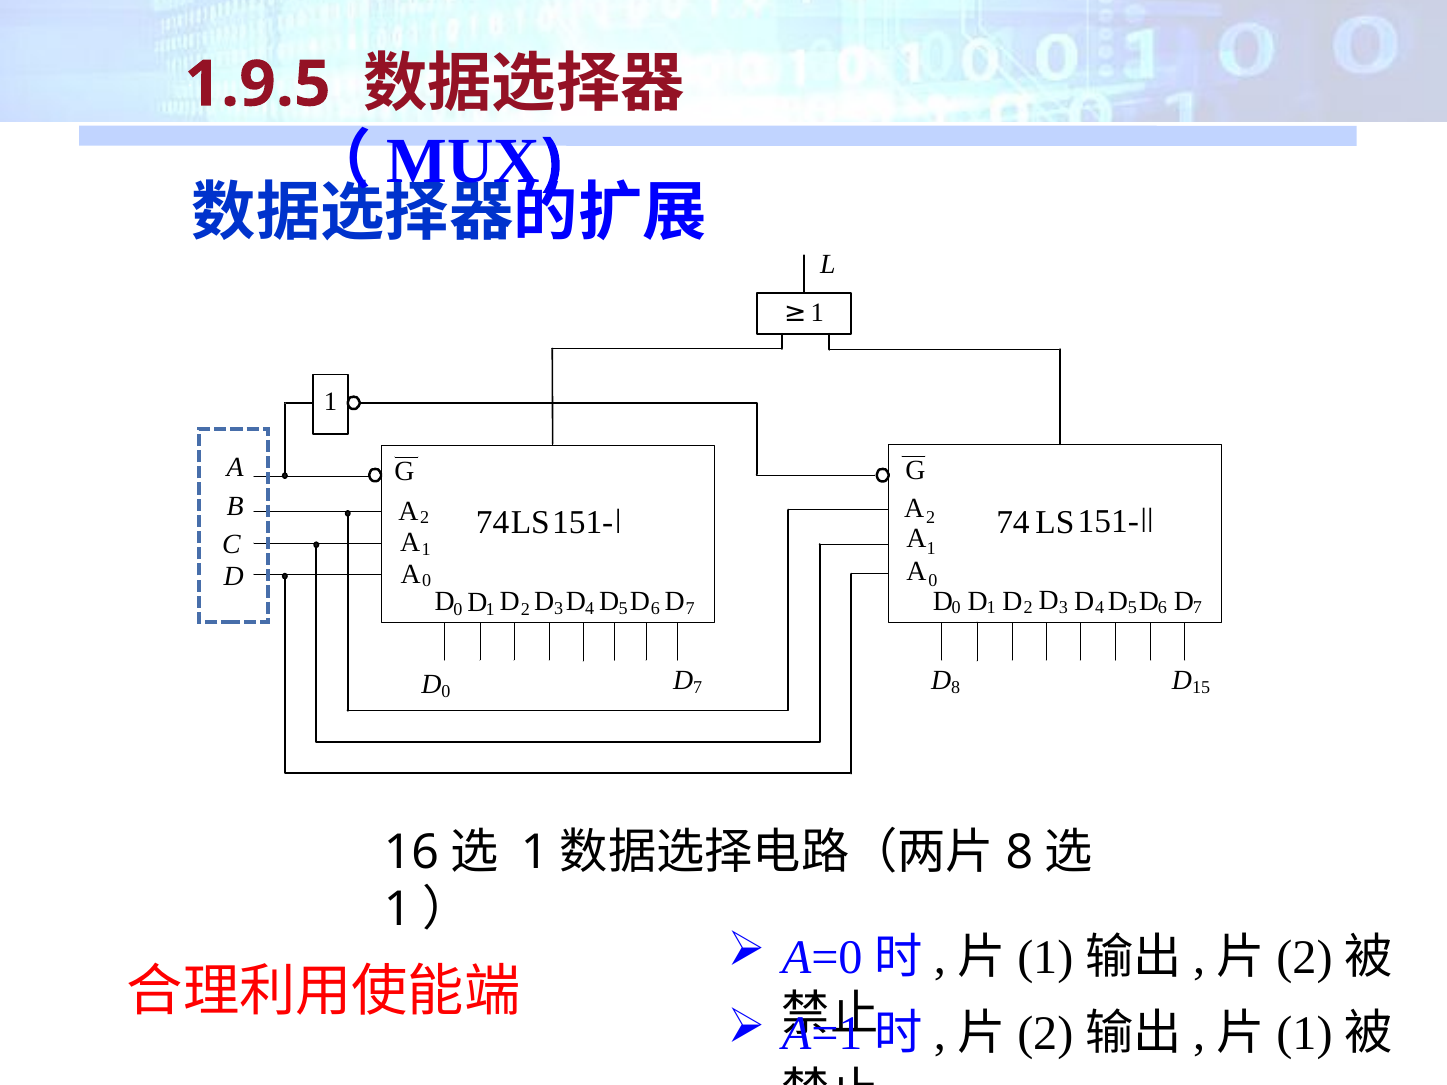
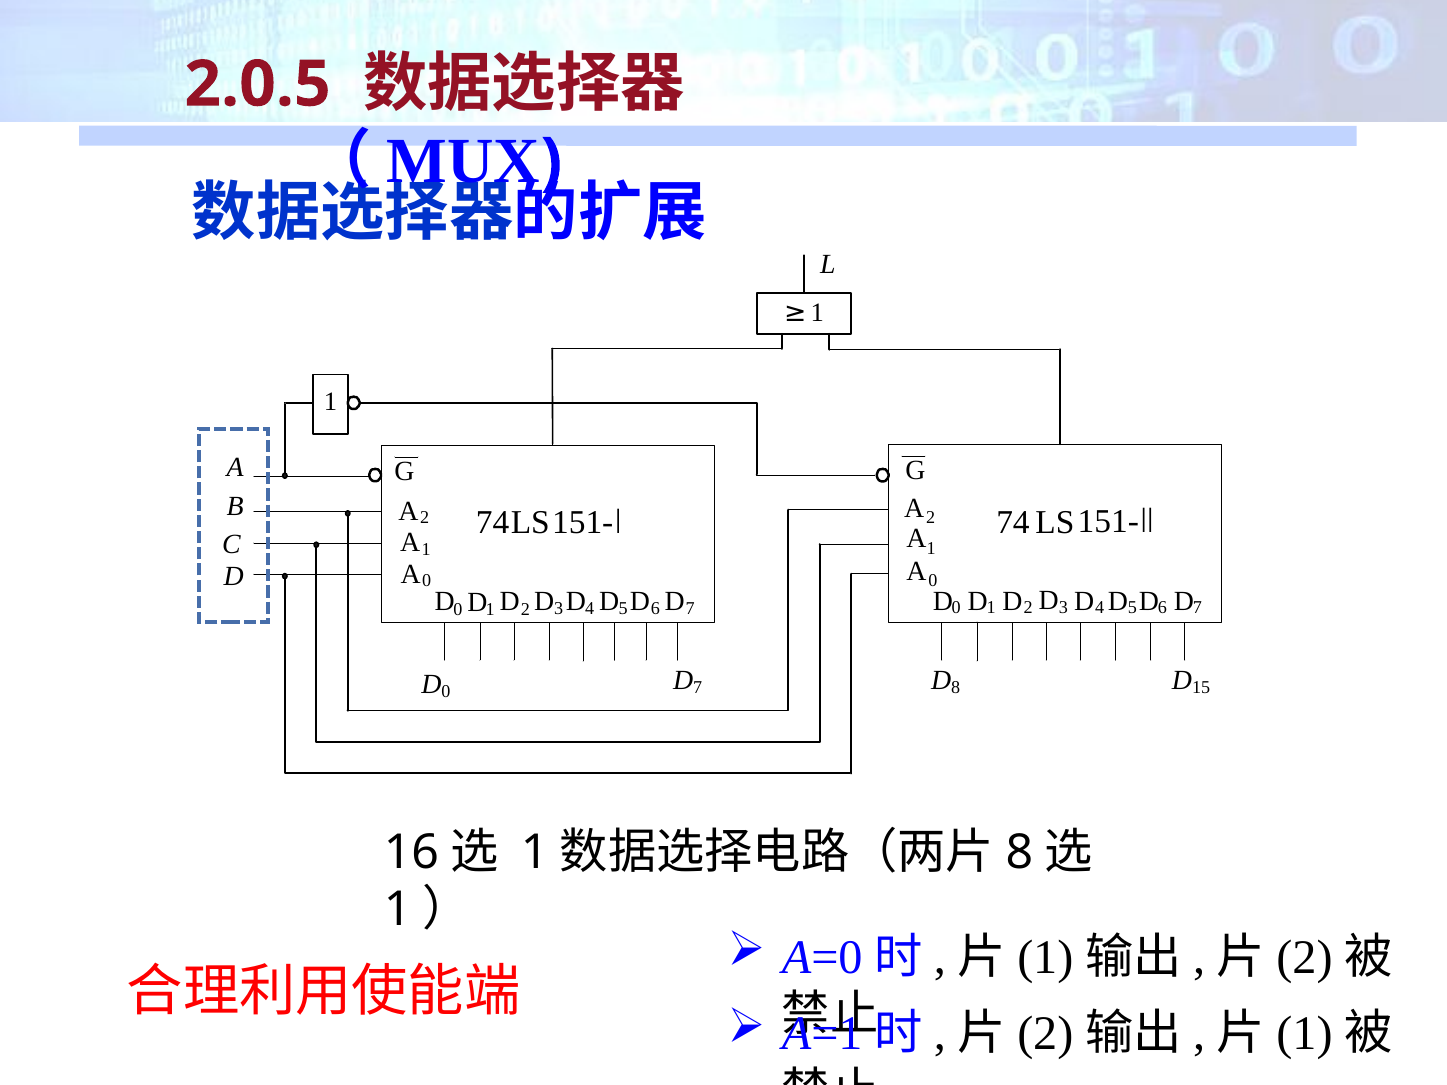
1.9.5: 1.9.5 -> 2.0.5 (258, 84)
